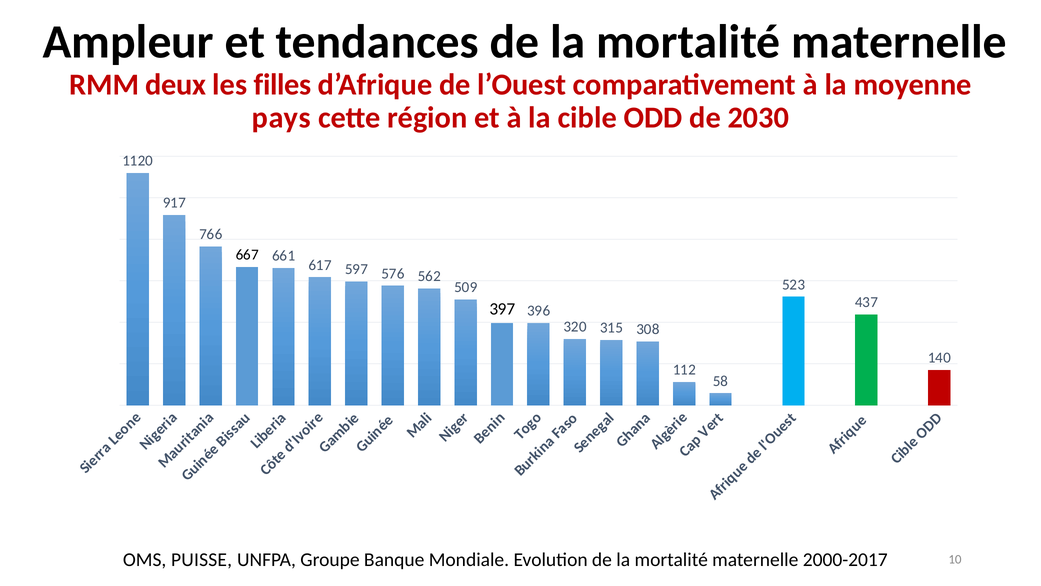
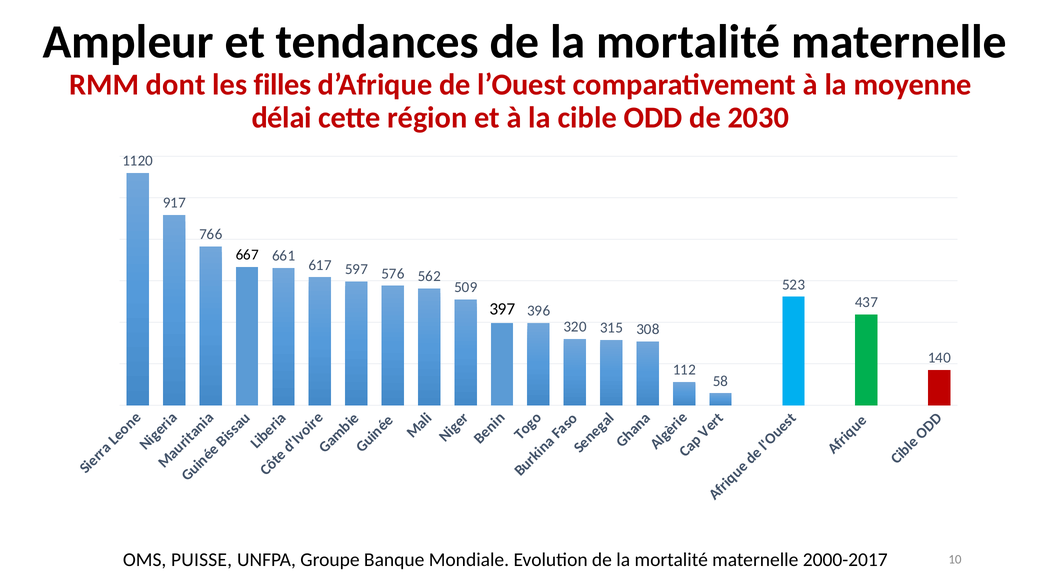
deux: deux -> dont (176, 85)
pays: pays -> délai (282, 118)
